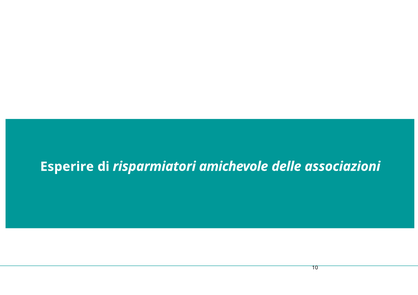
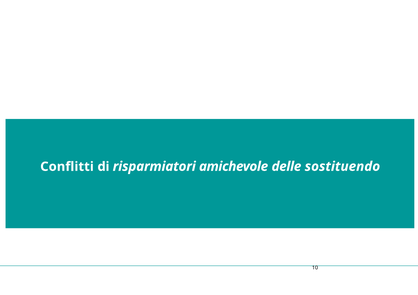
Esperire: Esperire -> Conflitti (67, 167)
associazioni: associazioni -> sostituendo (342, 167)
